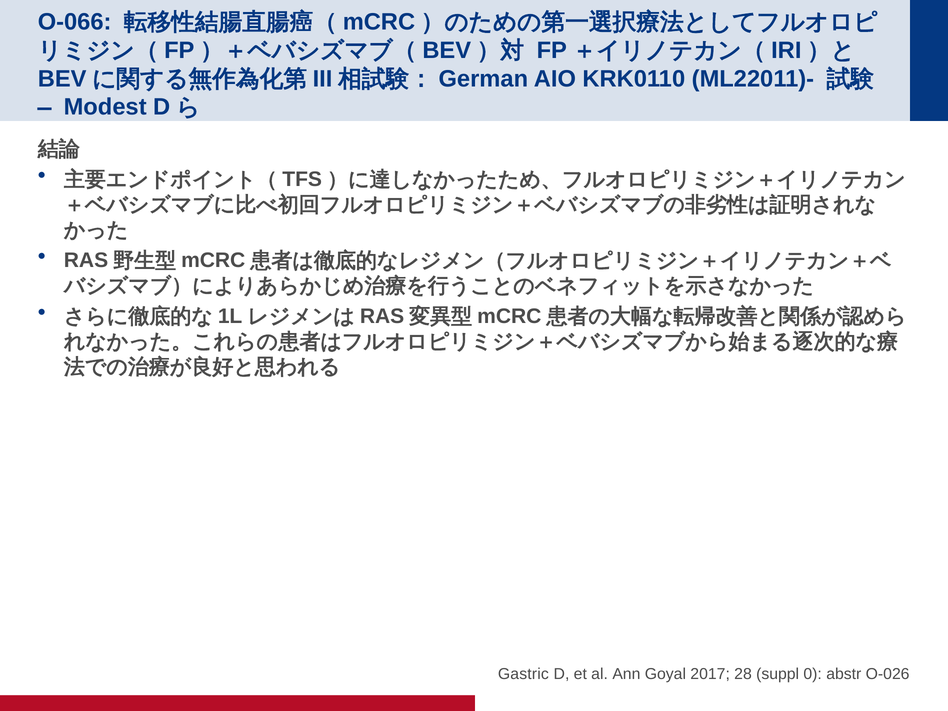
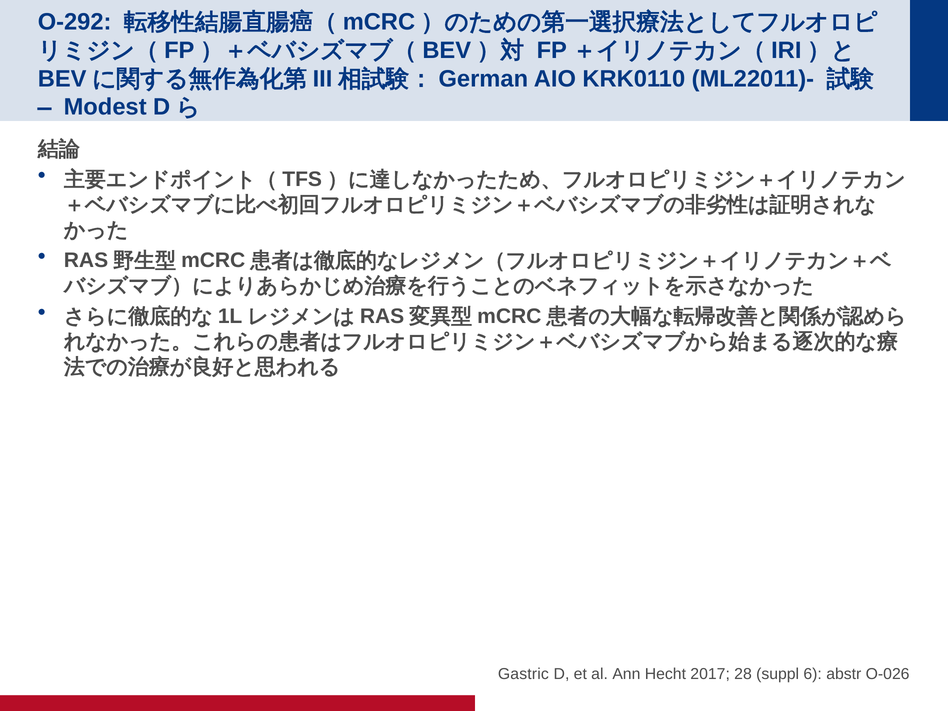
O-066: O-066 -> O-292 (75, 22)
Goyal: Goyal -> Hecht (665, 674)
0: 0 -> 6 (813, 674)
